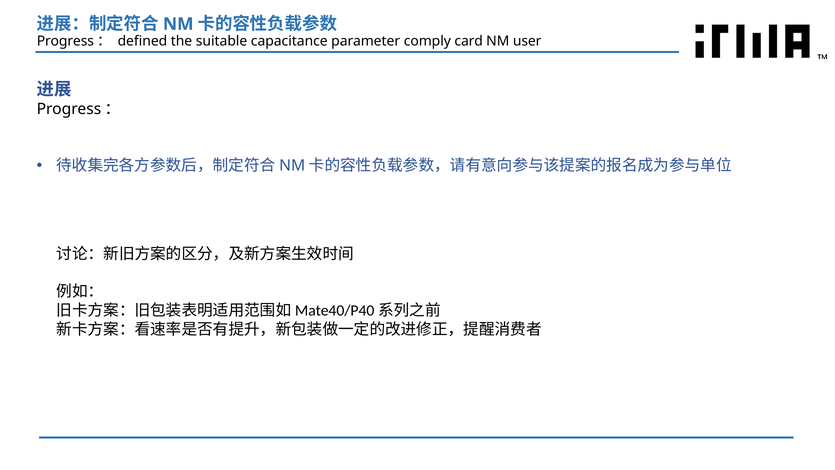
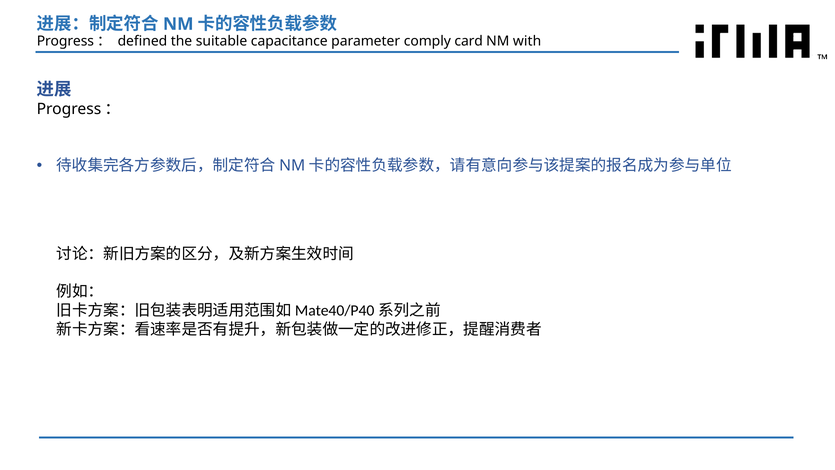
user: user -> with (527, 41)
